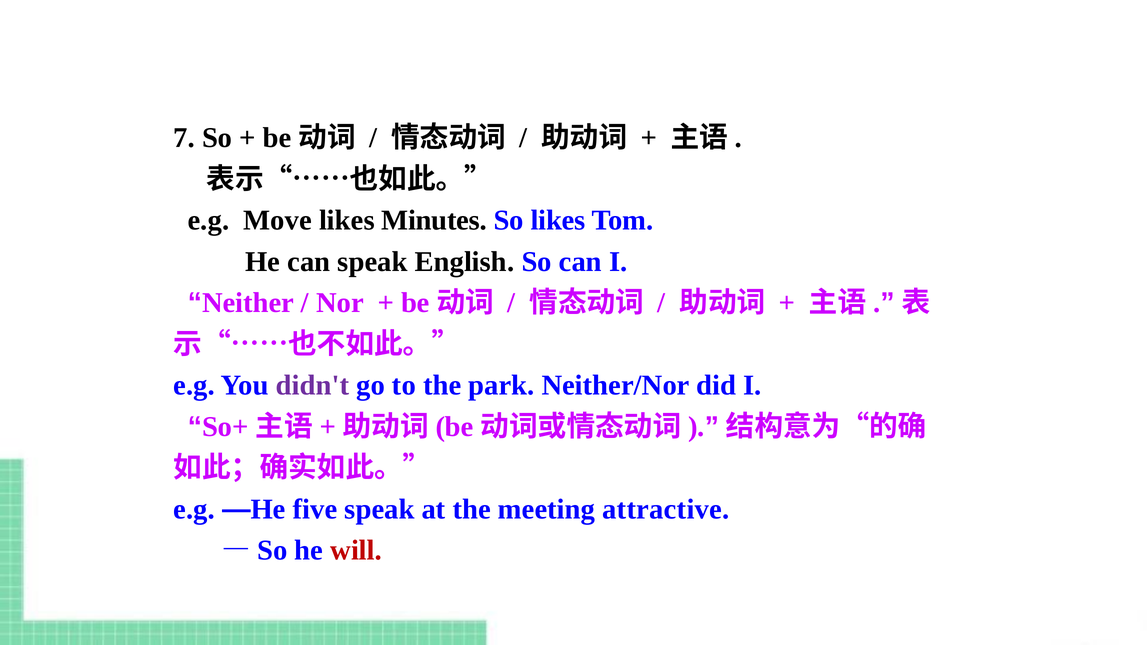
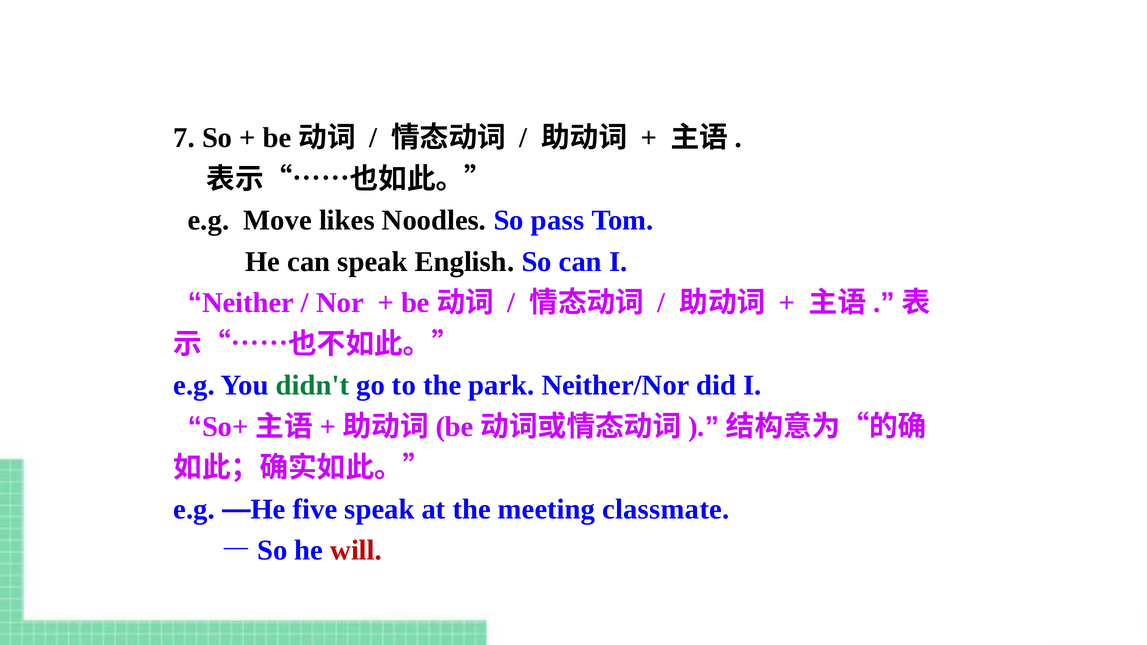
Minutes: Minutes -> Noodles (434, 220)
So likes: likes -> pass (558, 220)
didn't colour: purple -> green (312, 385)
attractive: attractive -> classmate (666, 509)
